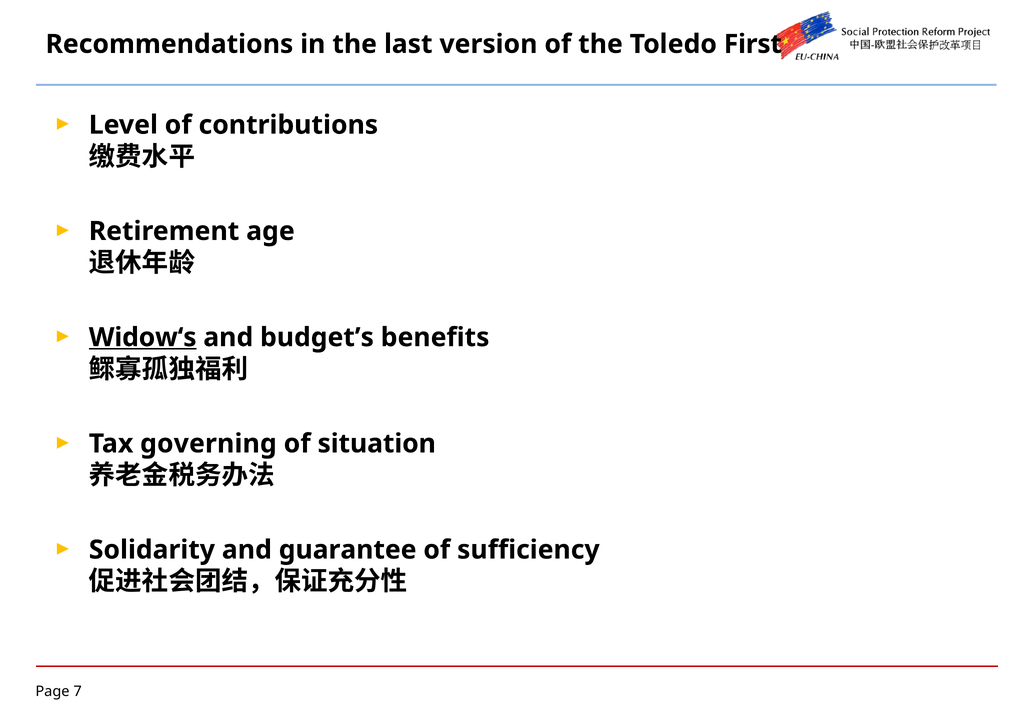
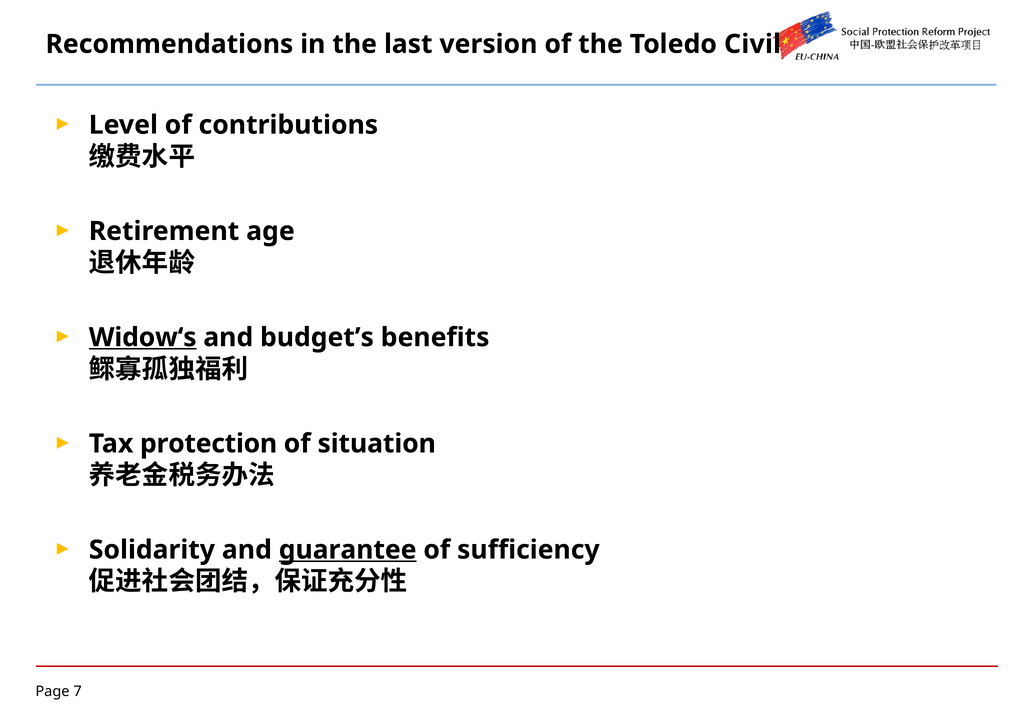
First: First -> Civil (753, 44)
governing: governing -> protection (209, 444)
guarantee underline: none -> present (348, 550)
